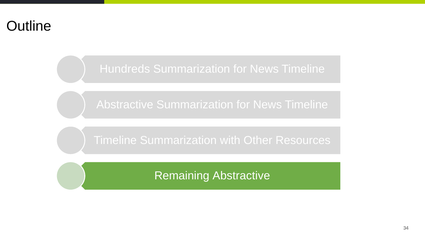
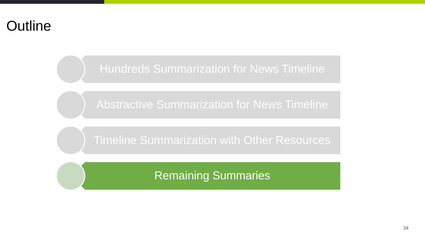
Remaining Abstractive: Abstractive -> Summaries (241, 176)
